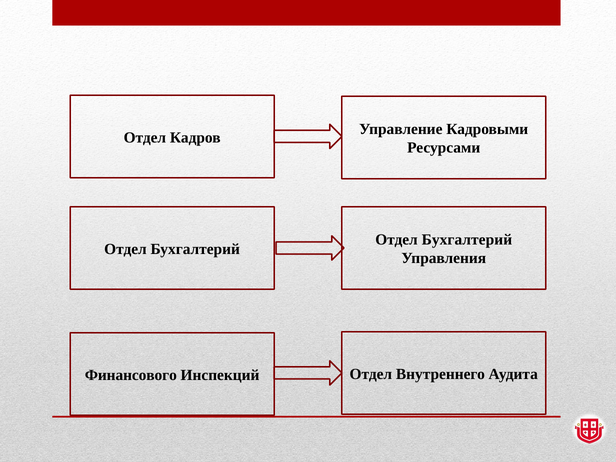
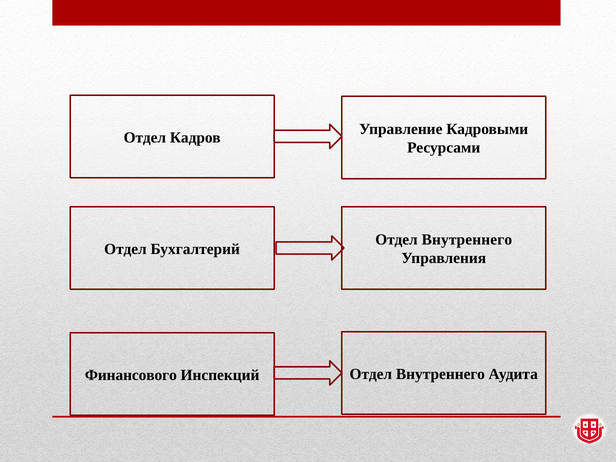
Бухгалтерий: Бухгалтерий -> Внутреннего (467, 240)
